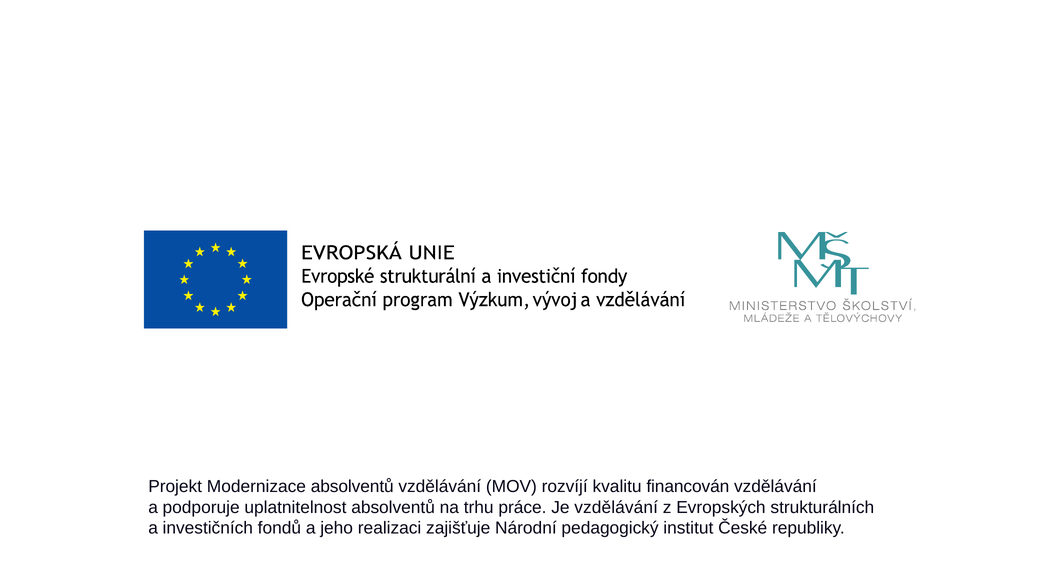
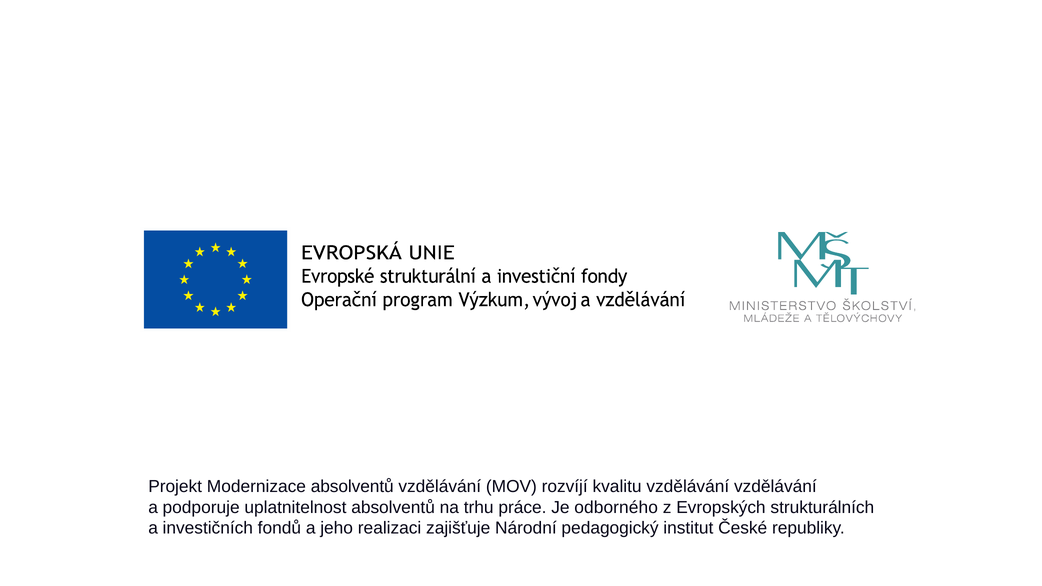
kvalitu financován: financován -> vzdělávání (688, 487)
Je vzdělávání: vzdělávání -> odborného (616, 507)
